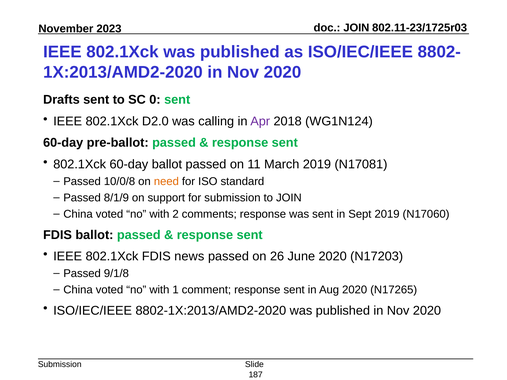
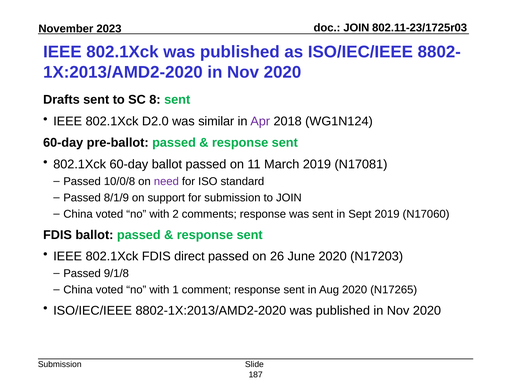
0: 0 -> 8 (155, 100)
calling: calling -> similar (216, 121)
need colour: orange -> purple (166, 182)
news: news -> direct (189, 257)
